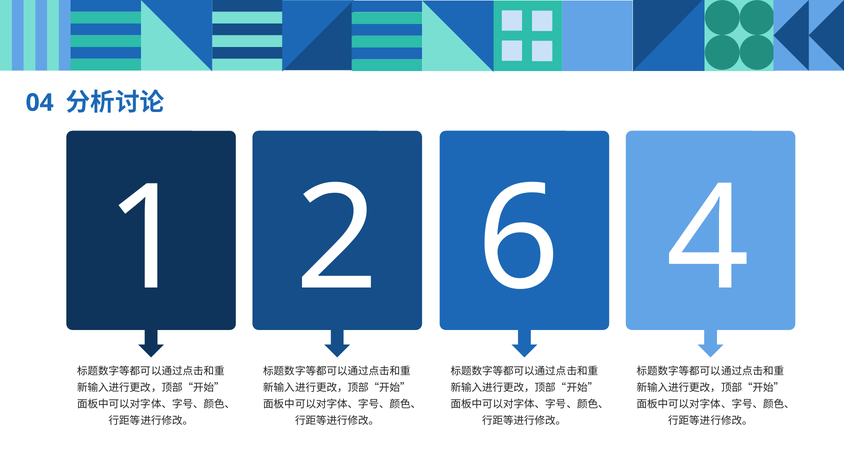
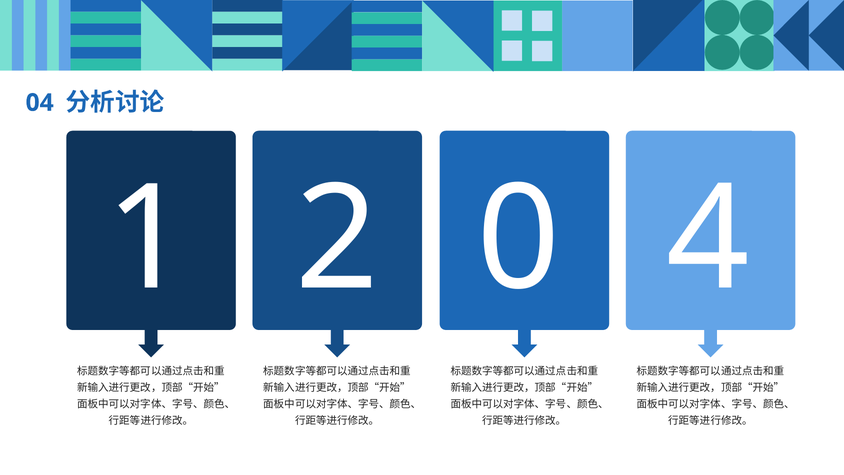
6: 6 -> 0 (519, 240)
